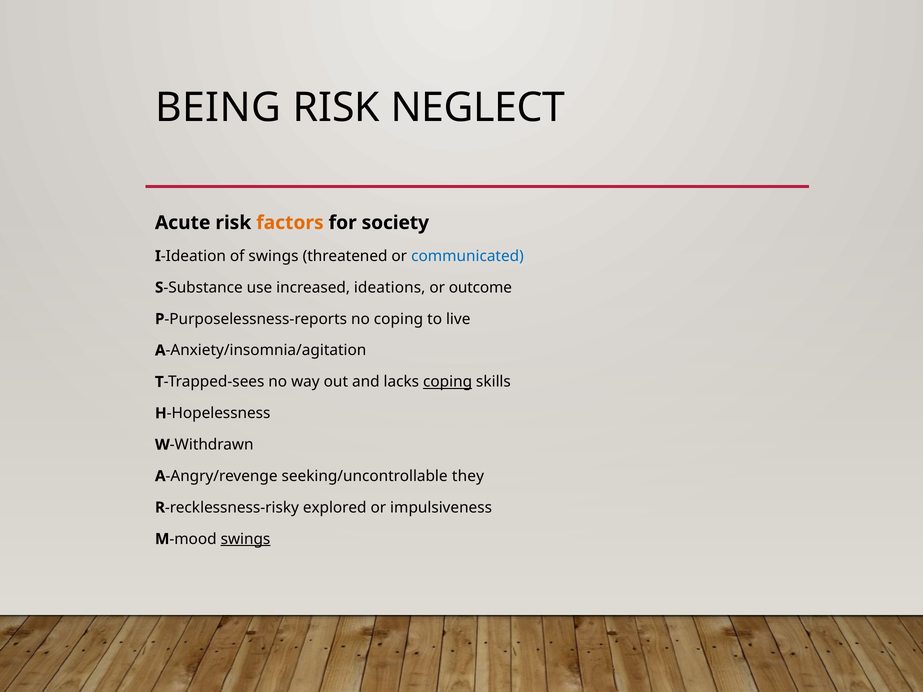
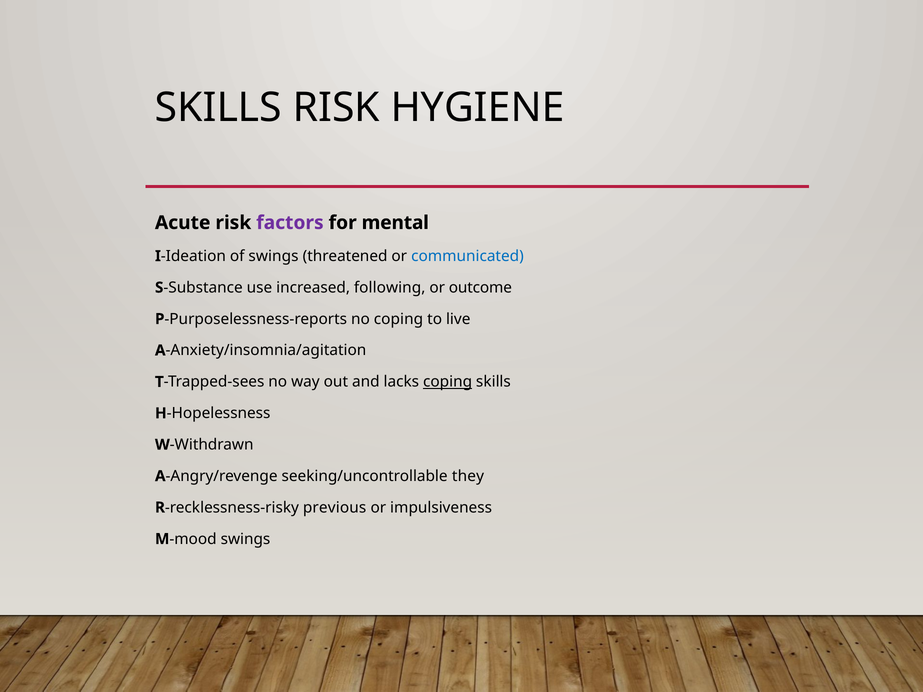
BEING: BEING -> SKILLS (218, 108)
NEGLECT: NEGLECT -> HYGIENE (478, 108)
factors colour: orange -> purple (290, 223)
society: society -> mental (395, 223)
ideations: ideations -> following (390, 288)
explored: explored -> previous (335, 508)
swings underline: present -> none (246, 539)
